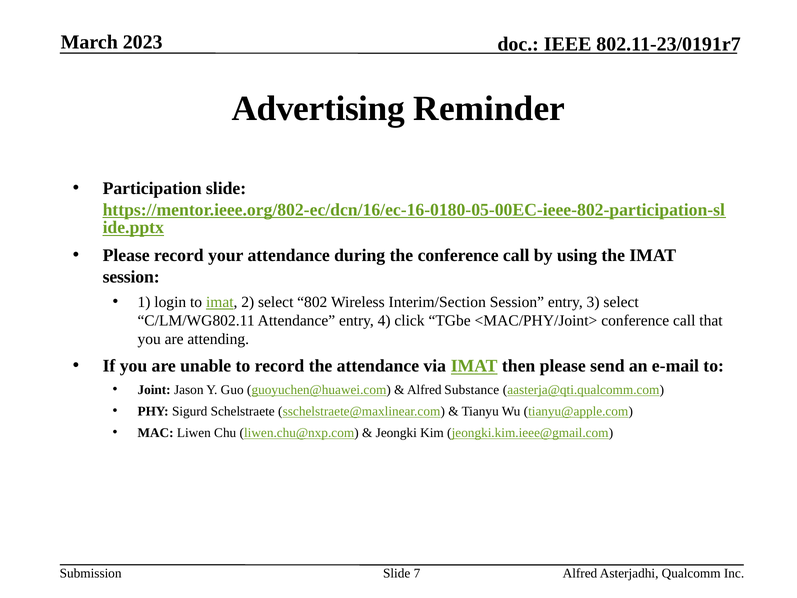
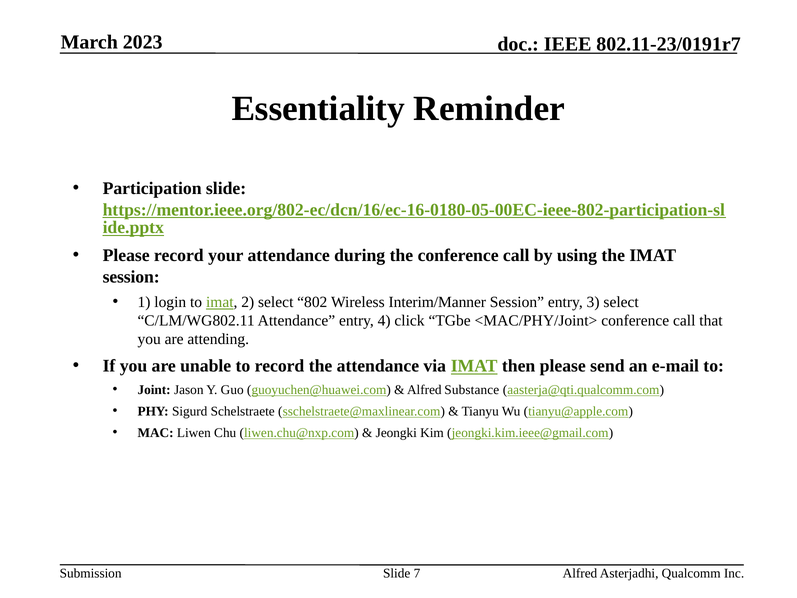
Advertising: Advertising -> Essentiality (318, 109)
Interim/Section: Interim/Section -> Interim/Manner (437, 302)
